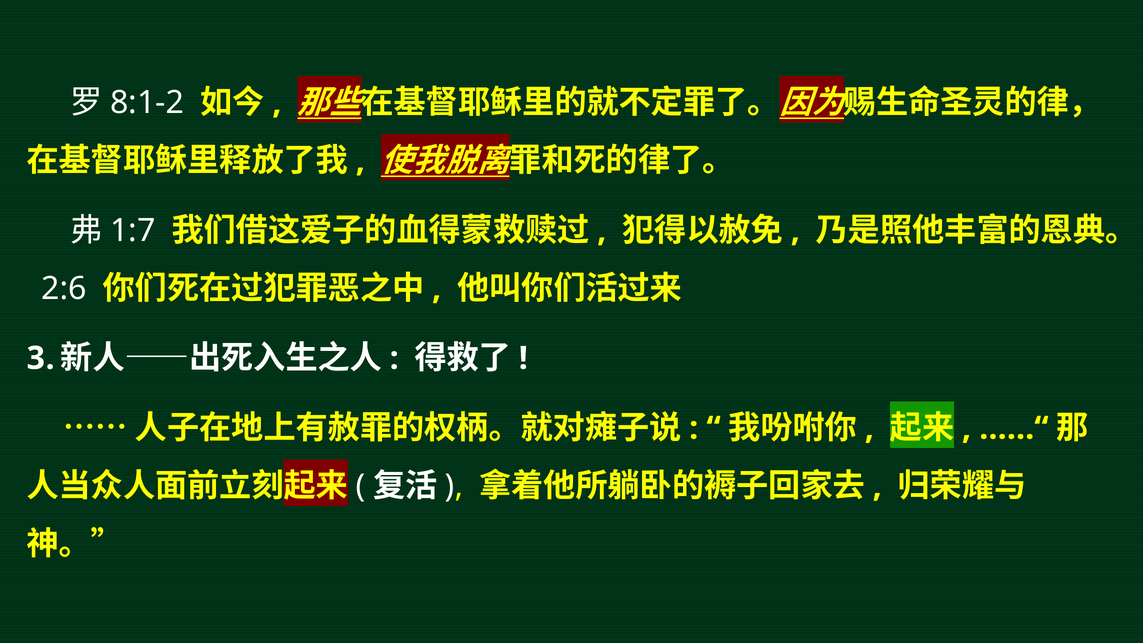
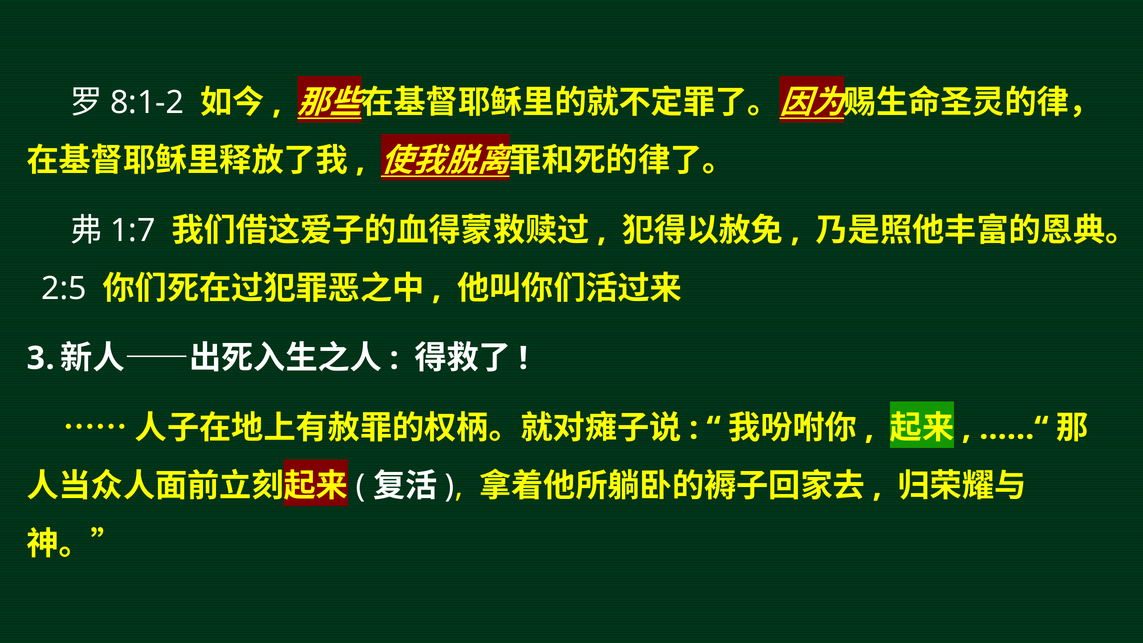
2:6: 2:6 -> 2:5 (64, 288)
